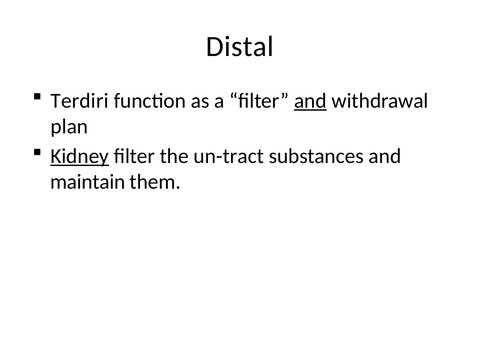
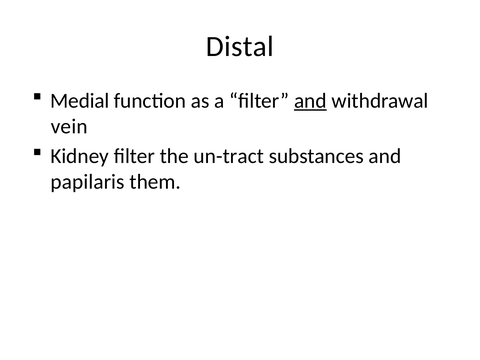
Terdiri: Terdiri -> Medial (80, 101)
plan: plan -> vein (69, 126)
Kidney underline: present -> none (80, 156)
maintain: maintain -> papilaris (88, 182)
